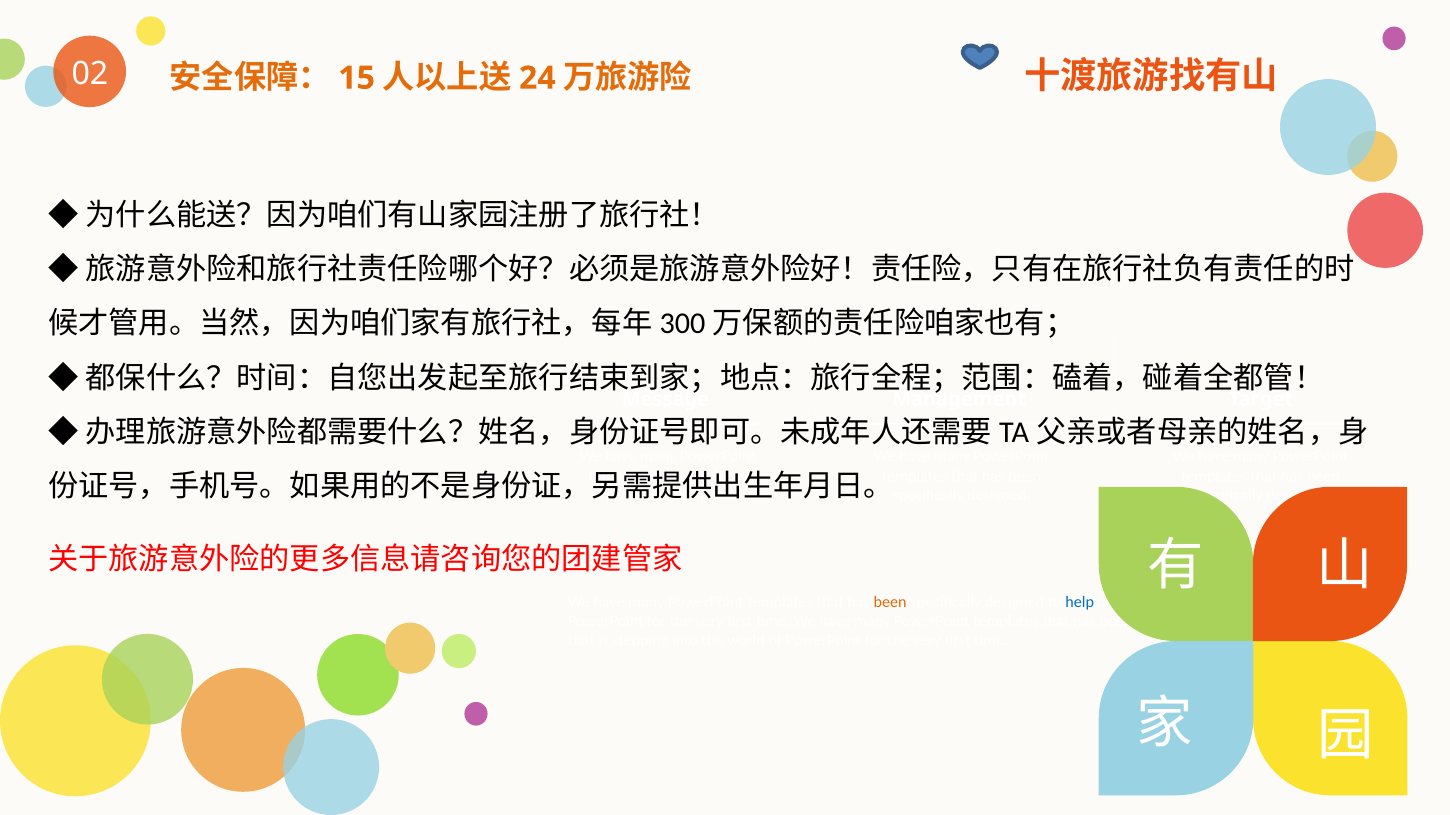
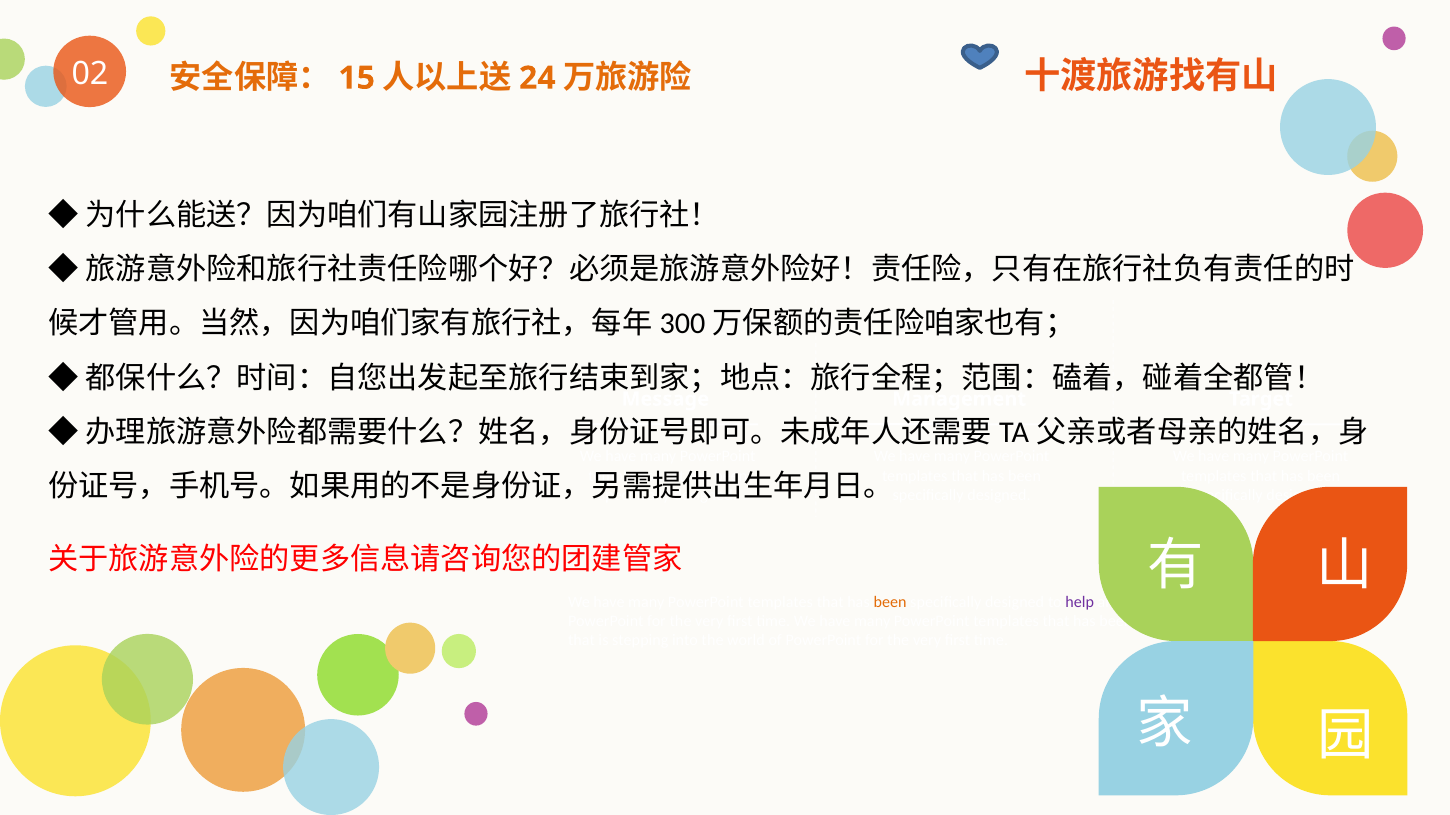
help colour: blue -> purple (1080, 602)
